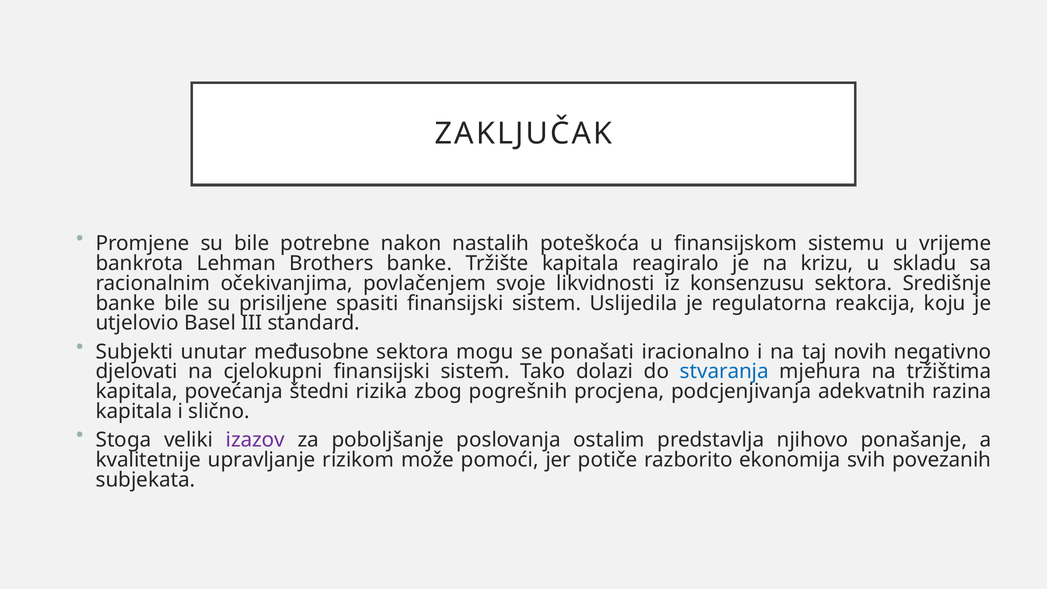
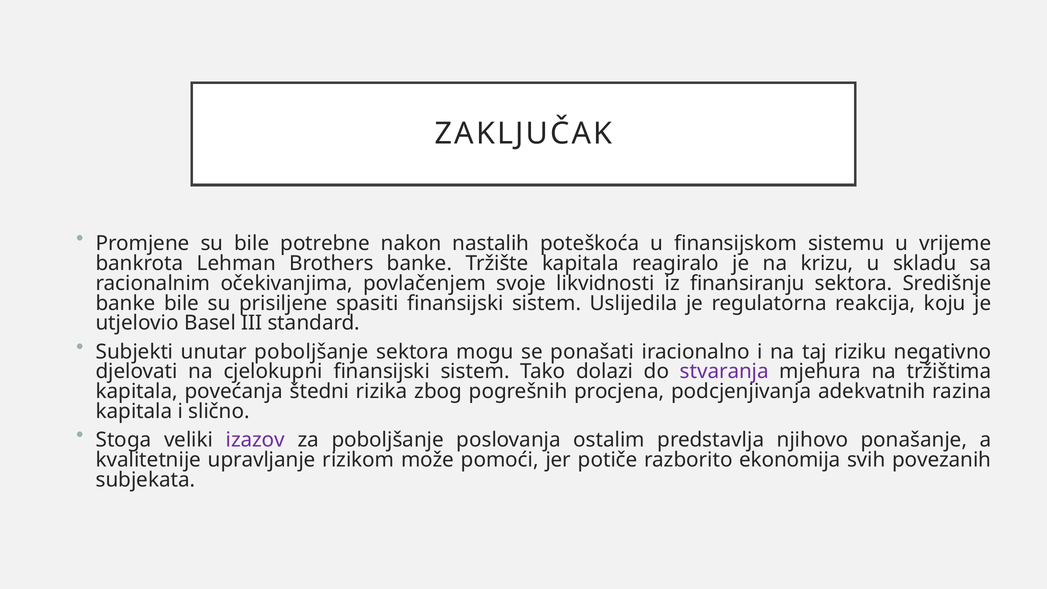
konsenzusu: konsenzusu -> finansiranju (747, 283)
unutar međusobne: međusobne -> poboljšanje (312, 352)
novih: novih -> riziku (860, 352)
stvaranja colour: blue -> purple (724, 372)
